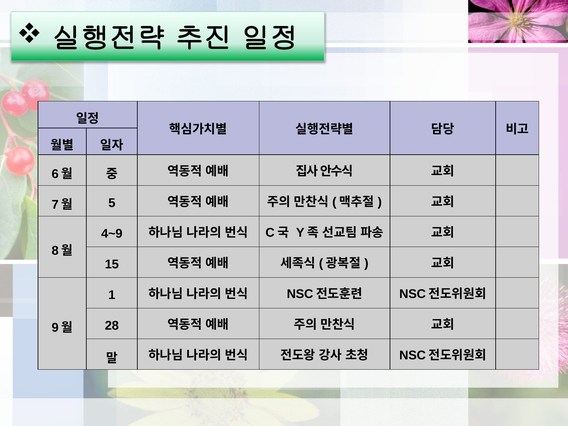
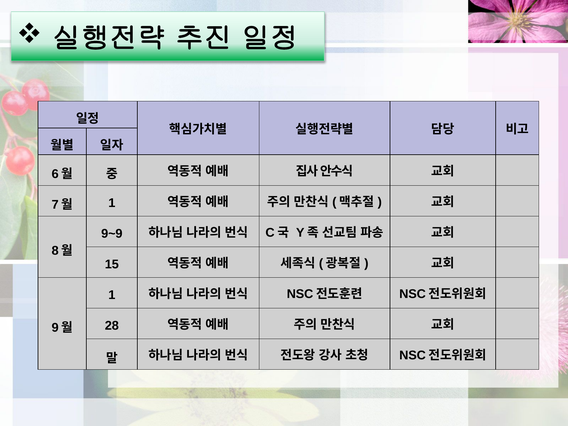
5: 5 -> 1 (112, 203)
4~9: 4~9 -> 9~9 (112, 234)
